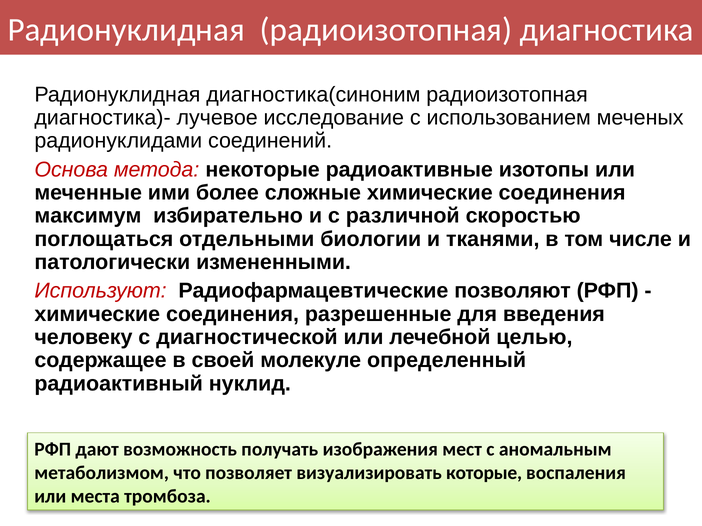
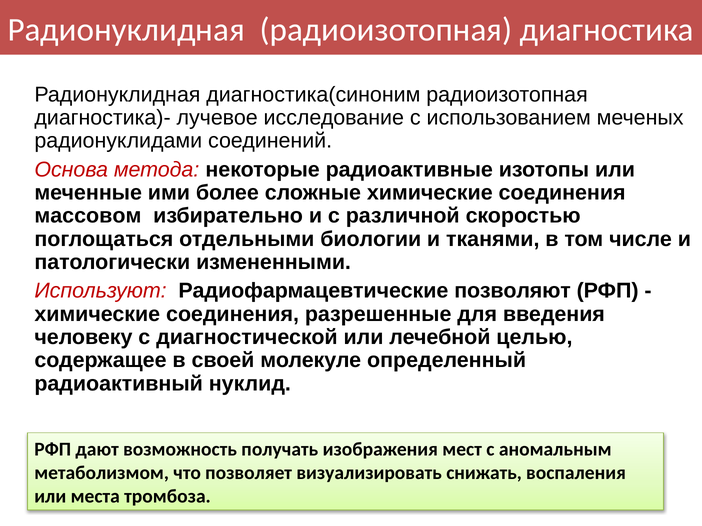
максимум: максимум -> массовом (88, 216)
которые: которые -> снижать (484, 473)
